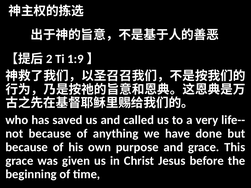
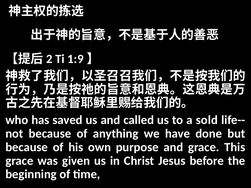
very: very -> sold (207, 120)
